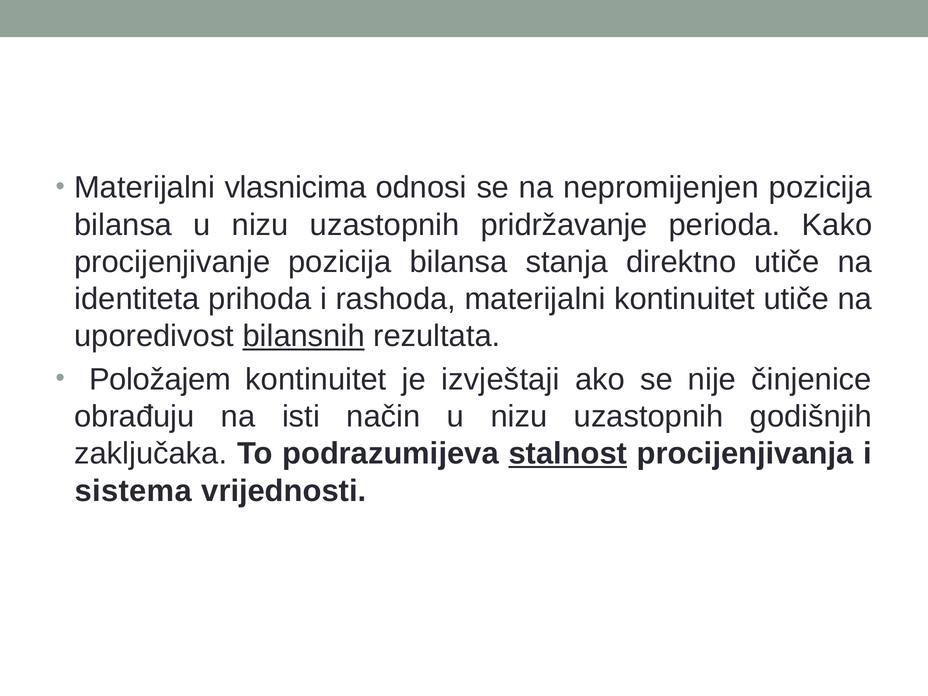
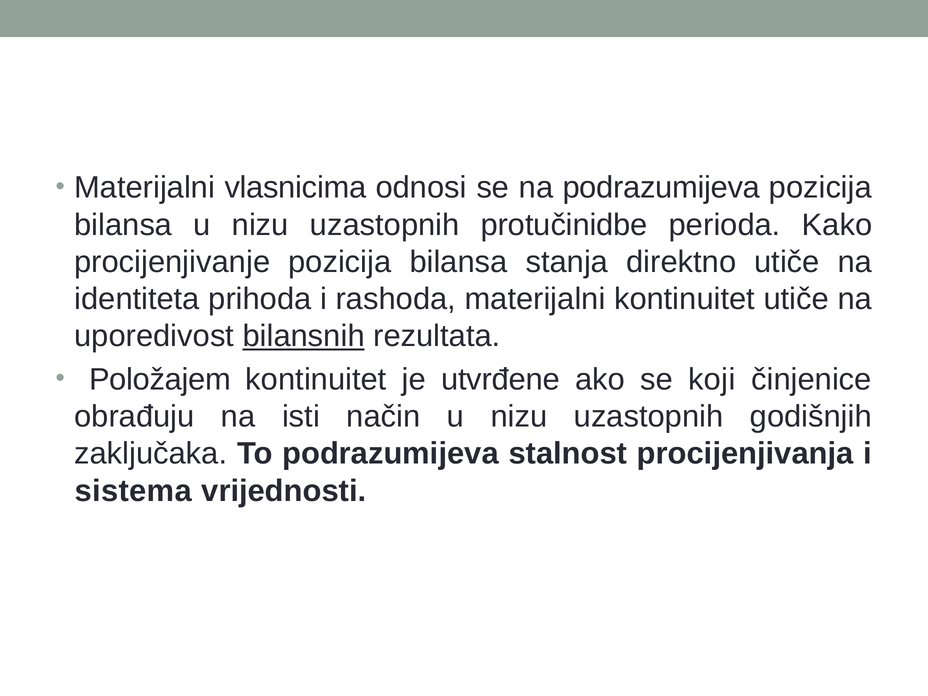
na nepromijenjen: nepromijenjen -> podrazumijeva (661, 188)
pridržavanje: pridržavanje -> protučinidbe (564, 225)
izvještaji: izvještaji -> utvrđene (501, 380)
nije: nije -> koji (712, 380)
stalnost underline: present -> none (568, 454)
